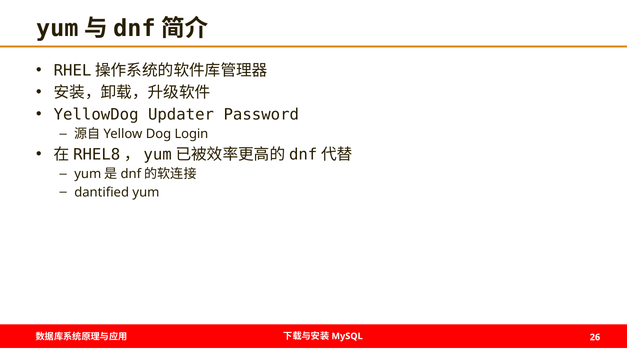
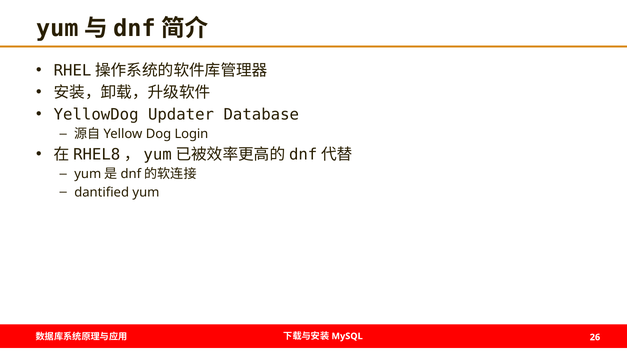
Password: Password -> Database (261, 115)
